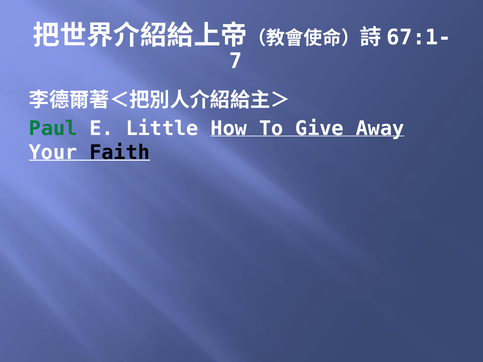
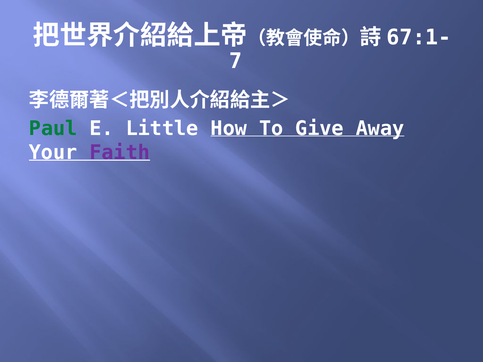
Faith colour: black -> purple (120, 153)
